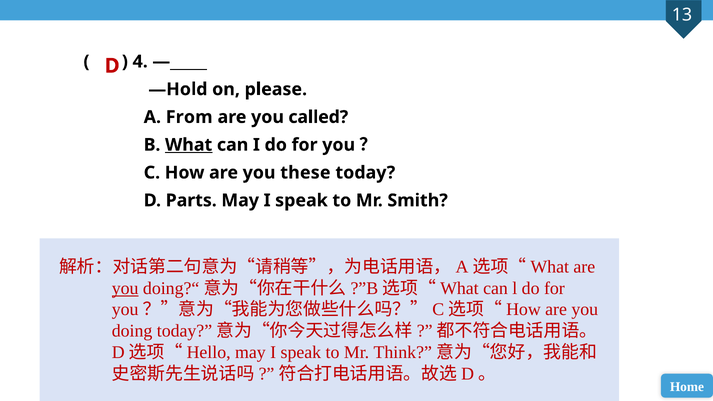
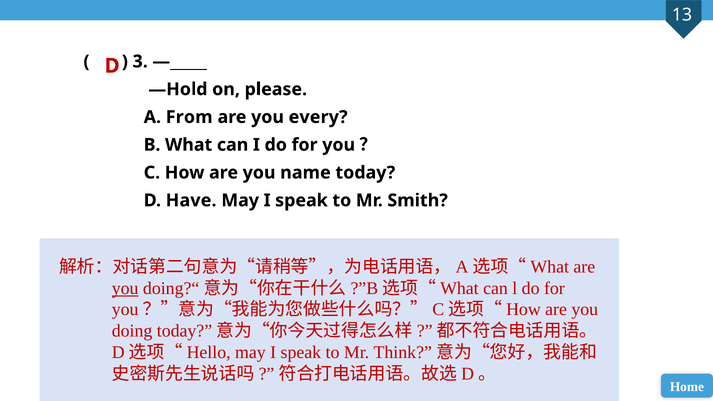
4: 4 -> 3 (140, 62)
called: called -> every (318, 117)
What underline: present -> none (189, 145)
these: these -> name (305, 173)
Parts: Parts -> Have (191, 200)
